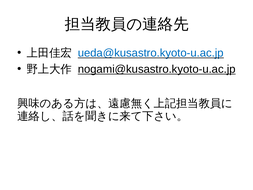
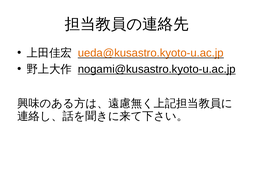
ueda@kusastro.kyoto-u.ac.jp colour: blue -> orange (151, 53)
